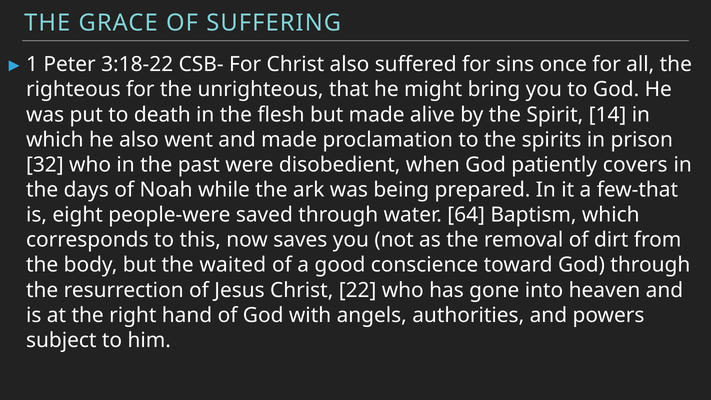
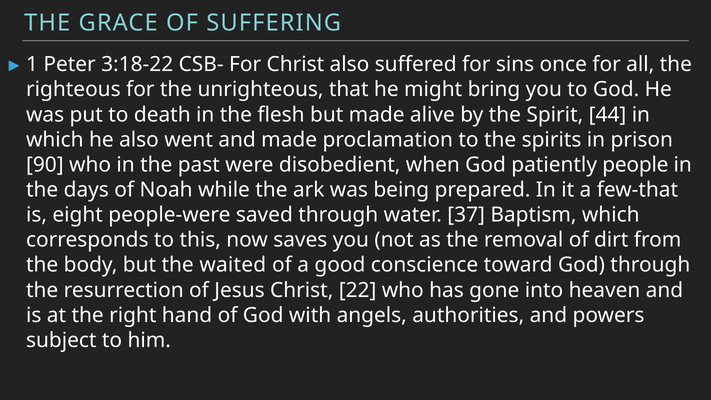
14: 14 -> 44 (608, 115)
32: 32 -> 90 (45, 165)
covers: covers -> people (635, 165)
64: 64 -> 37 (466, 215)
